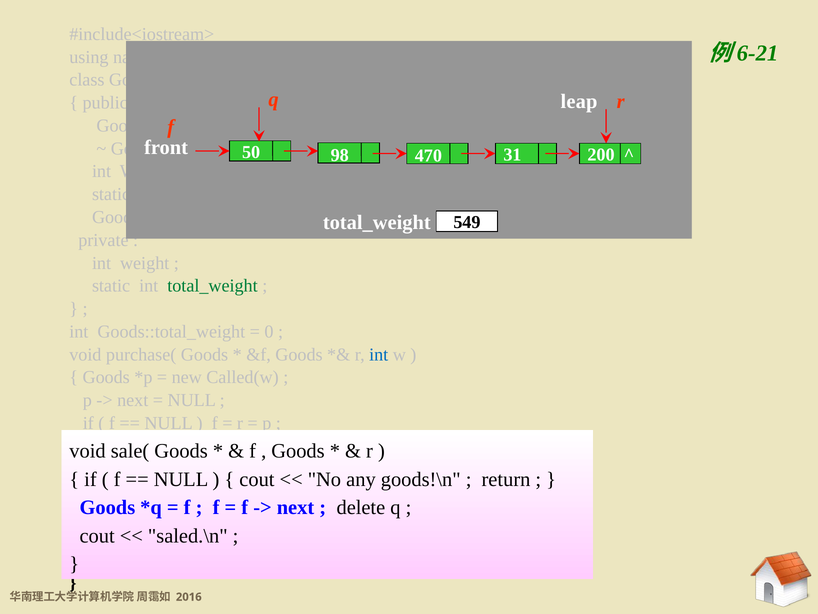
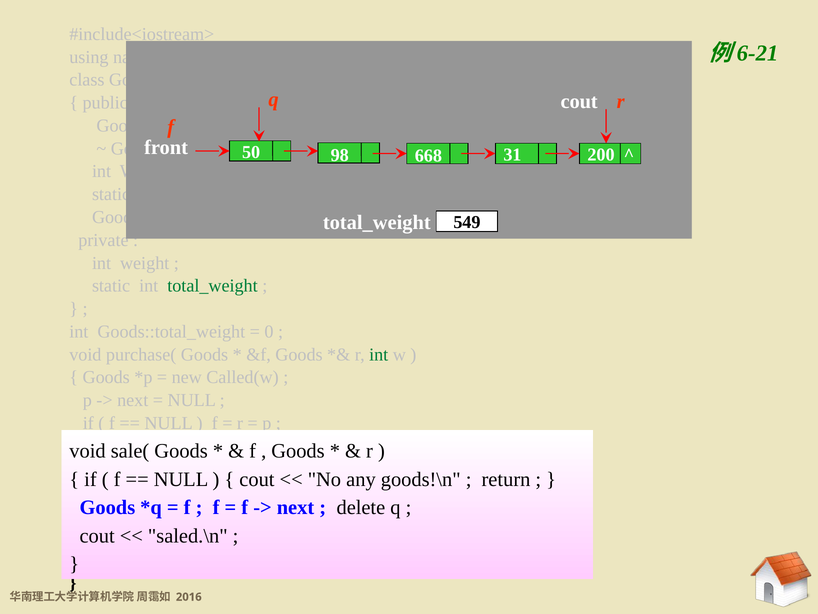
leap: leap -> cout (579, 101)
470: 470 -> 668 (428, 156)
int colour: blue -> green (379, 354)
